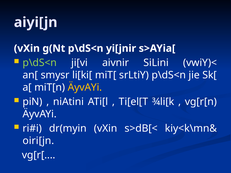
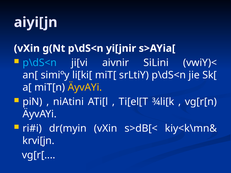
p\dS<n colour: light green -> light blue (40, 63)
smysr: smysr -> simiºy (55, 75)
oiri[jn: oiri[jn -> krvi[jn (38, 141)
